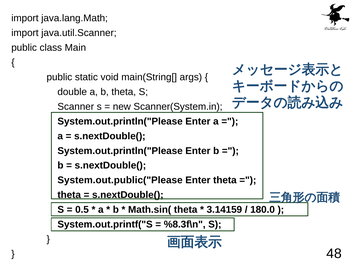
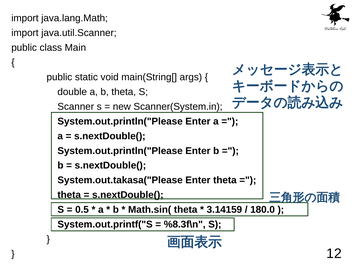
System.out.public("Please: System.out.public("Please -> System.out.takasa("Please (120, 180)
48: 48 -> 12 (334, 253)
